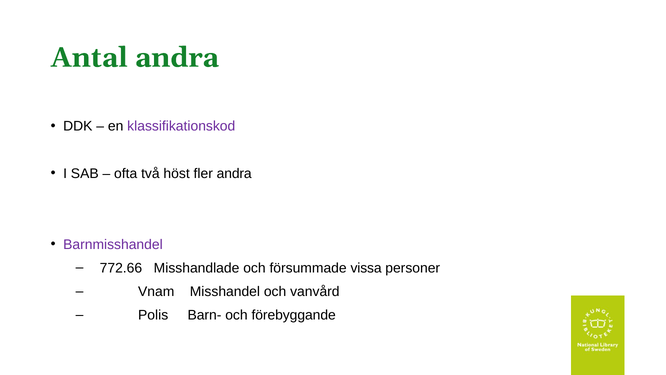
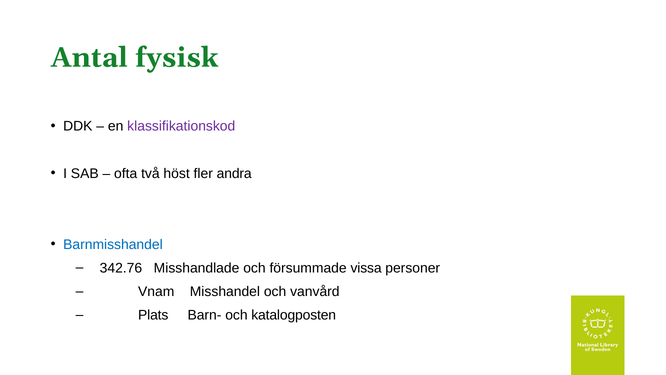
Antal andra: andra -> fysisk (177, 58)
Barnmisshandel colour: purple -> blue (113, 244)
772.66: 772.66 -> 342.76 (121, 268)
Polis: Polis -> Plats (153, 315)
förebyggande: förebyggande -> katalogposten (294, 315)
